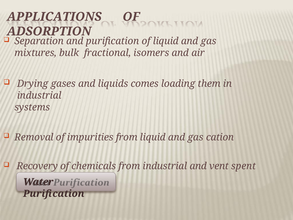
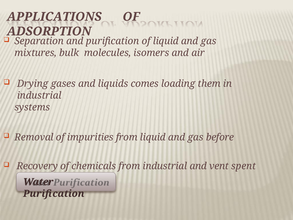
fractional: fractional -> molecules (108, 53)
cation: cation -> before (220, 137)
